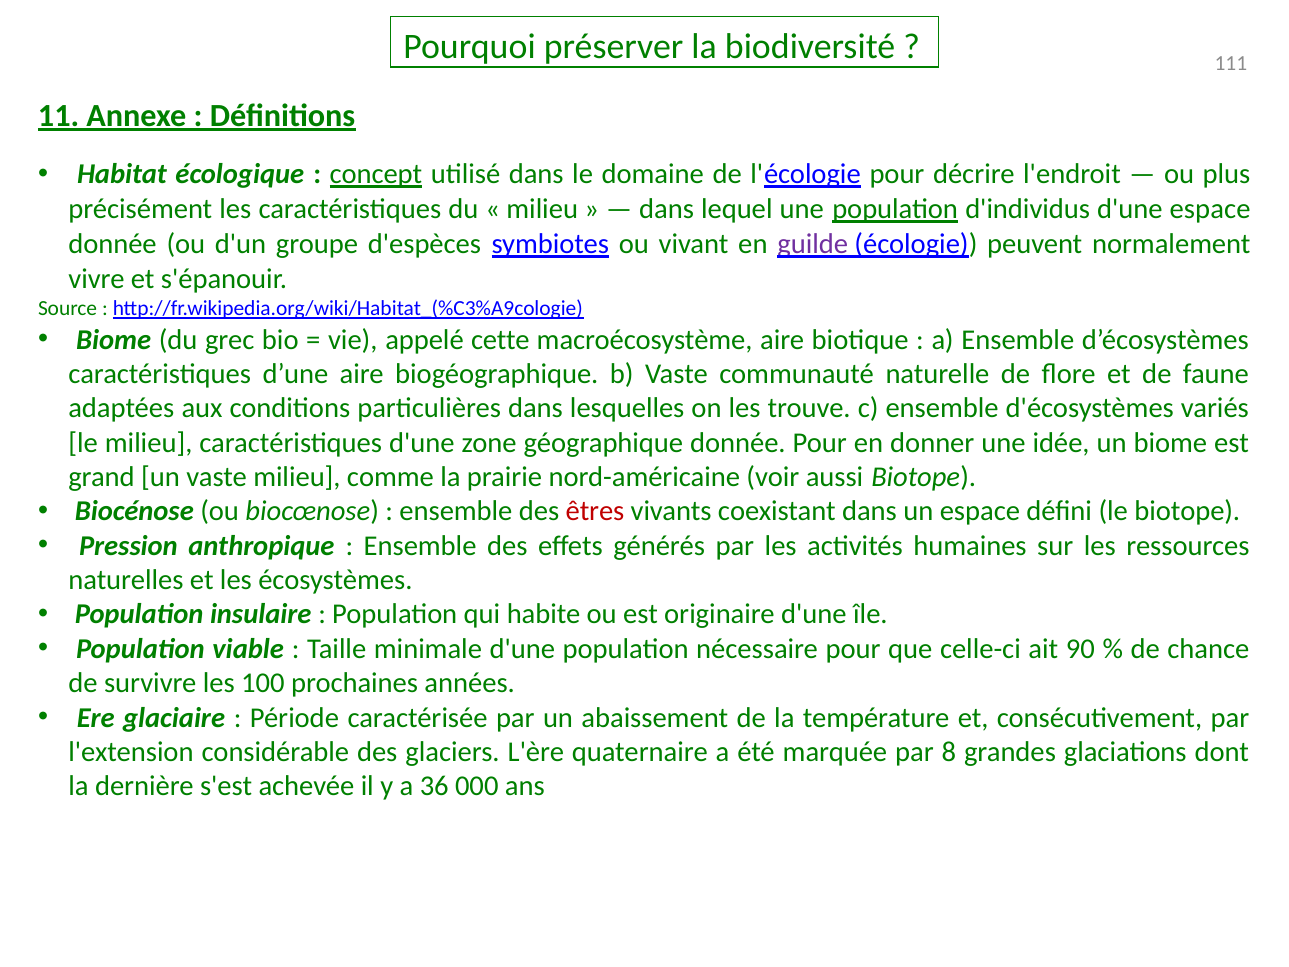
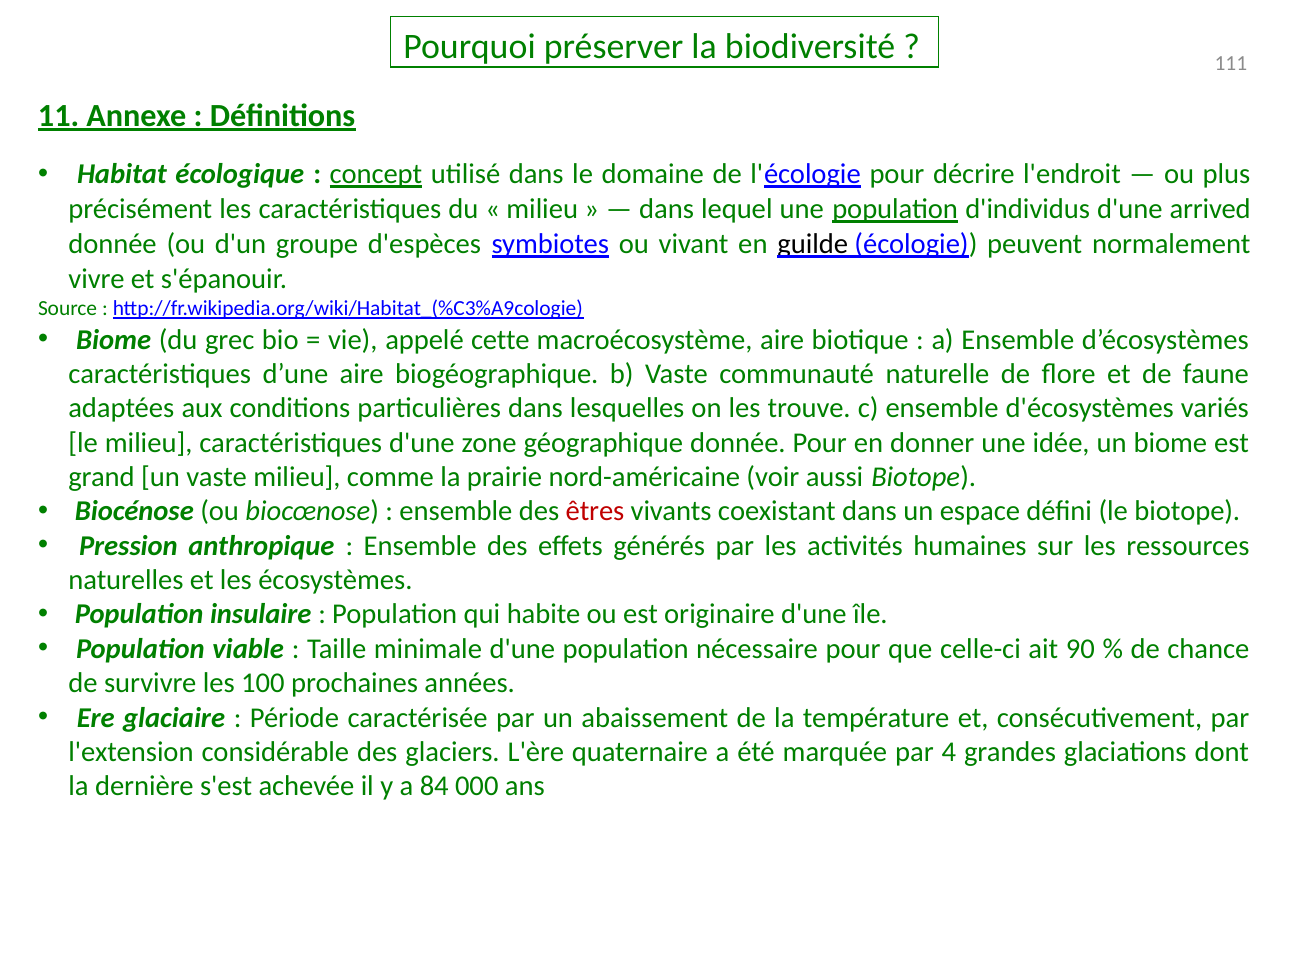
d'une espace: espace -> arrived (1210, 209)
guilde colour: purple -> black (813, 244)
8: 8 -> 4 (949, 752)
36: 36 -> 84 (434, 786)
